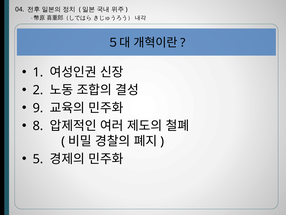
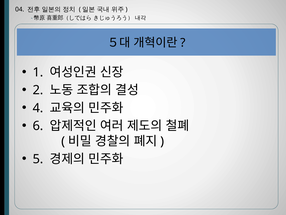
9: 9 -> 4 (38, 108)
8: 8 -> 6 (38, 126)
